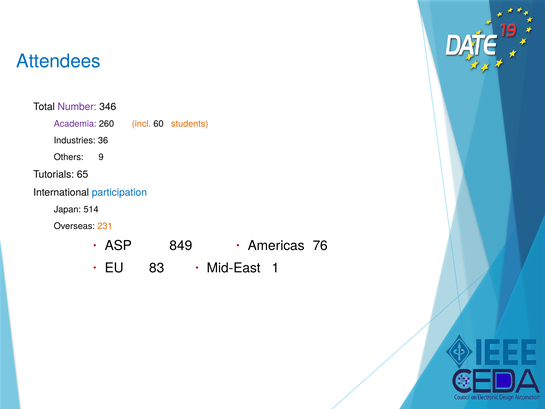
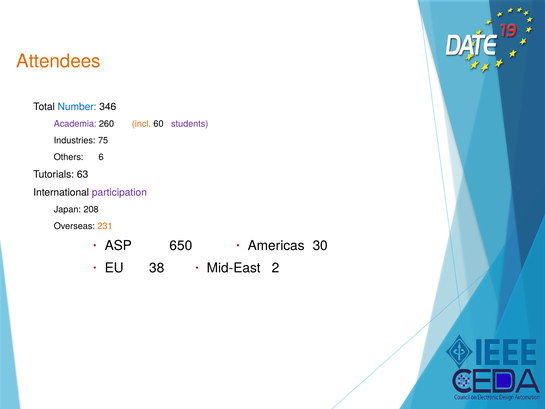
Attendees colour: blue -> orange (58, 61)
Number colour: purple -> blue (77, 107)
students colour: orange -> purple (190, 124)
36: 36 -> 75 (103, 140)
9: 9 -> 6 (101, 157)
65: 65 -> 63 (83, 174)
participation colour: blue -> purple (119, 192)
514: 514 -> 208 (91, 209)
849: 849 -> 650 (181, 246)
76: 76 -> 30 (320, 246)
83: 83 -> 38 (157, 268)
1: 1 -> 2 (276, 268)
